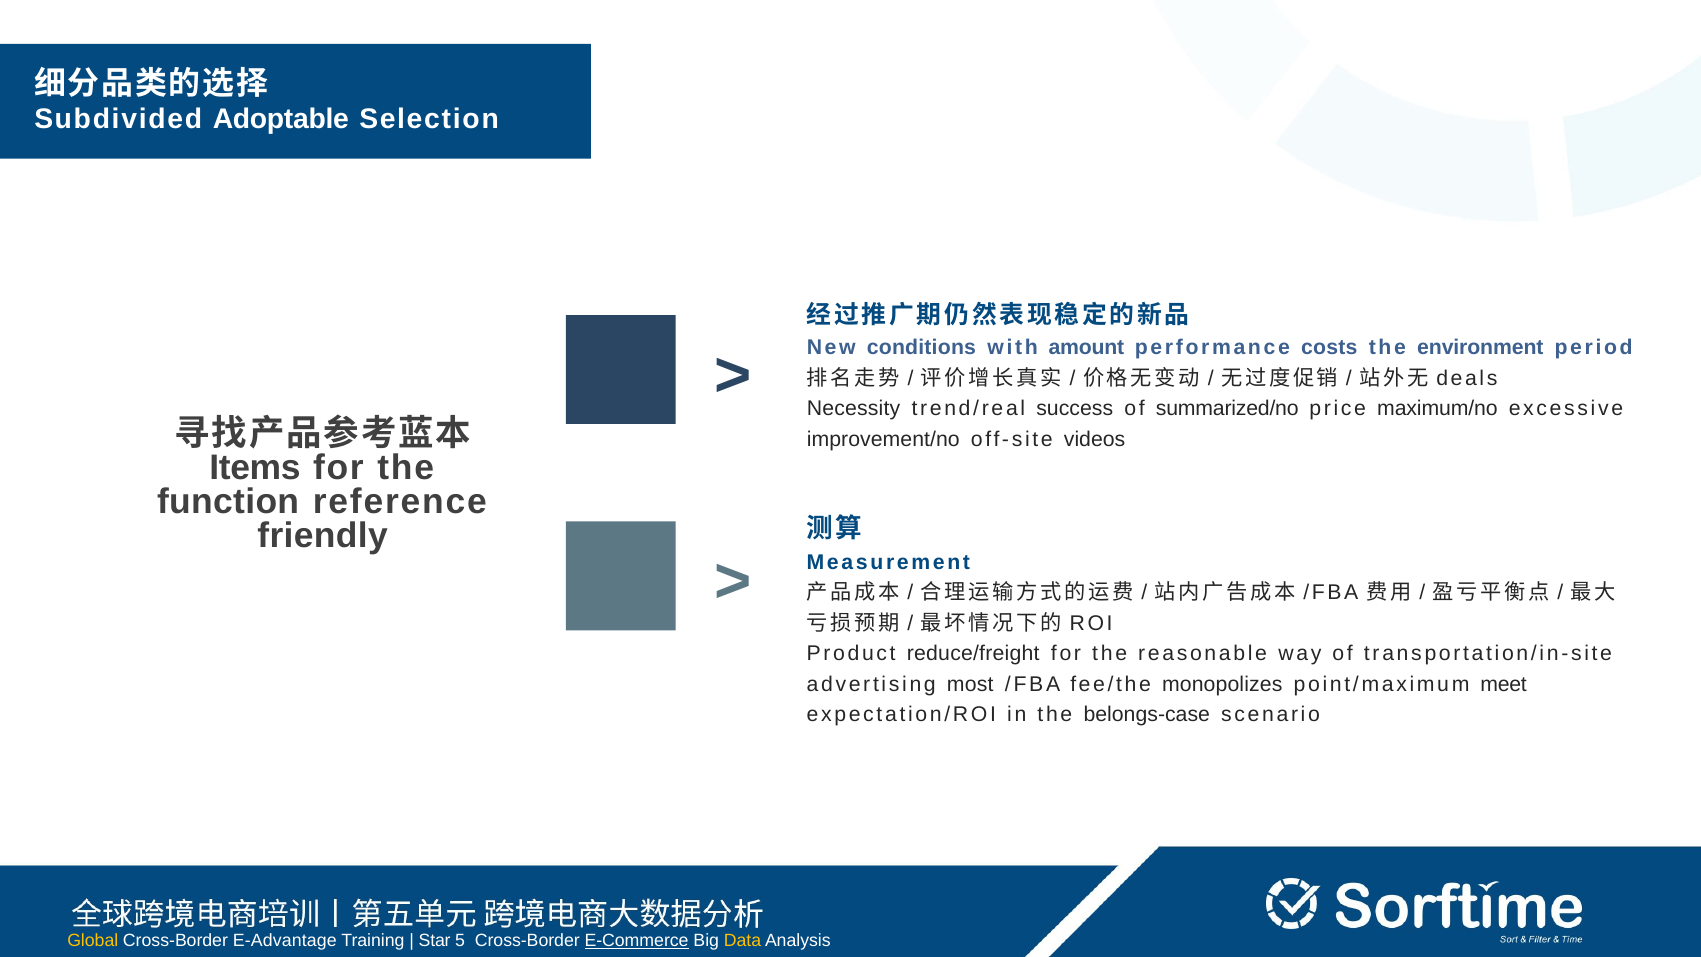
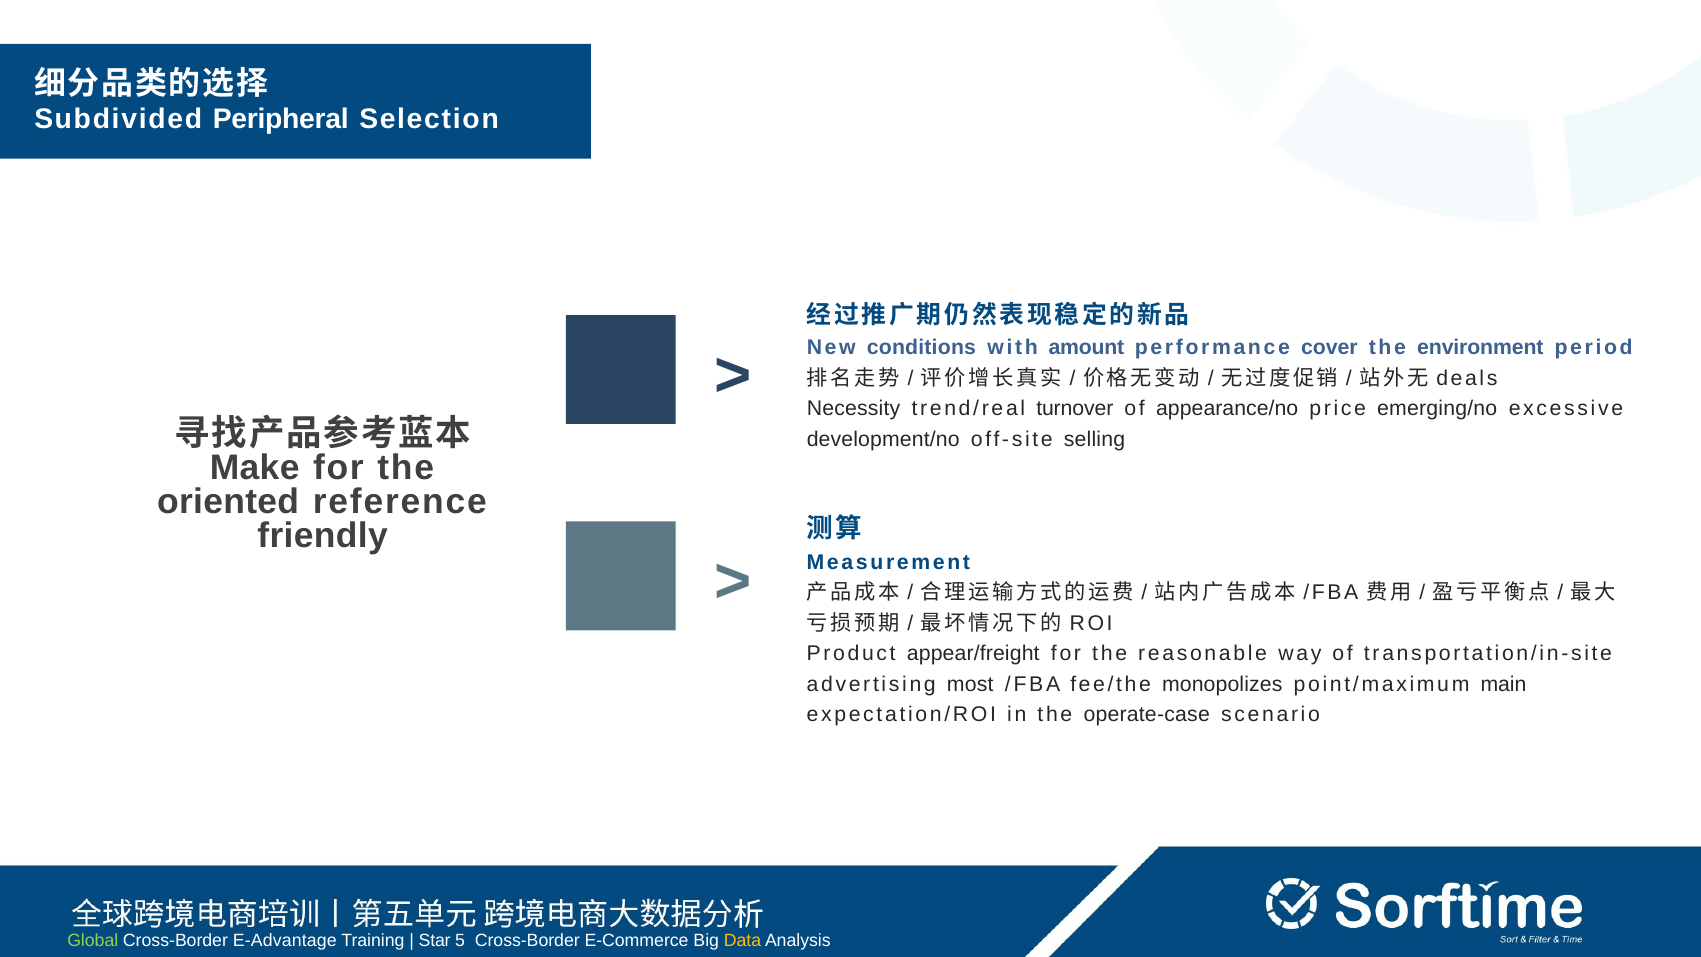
Adoptable: Adoptable -> Peripheral (281, 120)
costs: costs -> cover (1329, 348)
success: success -> turnover (1075, 409)
summarized/no: summarized/no -> appearance/no (1227, 409)
maximum/no: maximum/no -> emerging/no (1437, 409)
improvement/no: improvement/no -> development/no (883, 439)
videos: videos -> selling (1095, 439)
Items: Items -> Make (255, 468)
function: function -> oriented (228, 502)
reduce/freight: reduce/freight -> appear/freight (973, 654)
meet: meet -> main (1504, 684)
belongs-case: belongs-case -> operate-case (1147, 715)
Global colour: yellow -> light green (93, 941)
E-Commerce underline: present -> none (637, 941)
